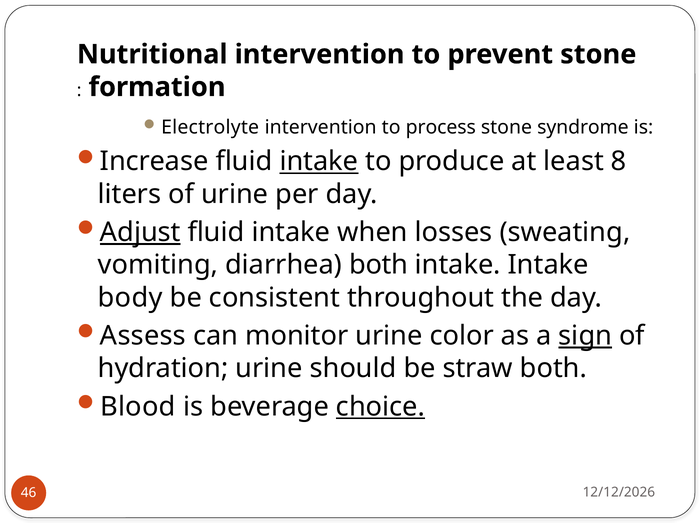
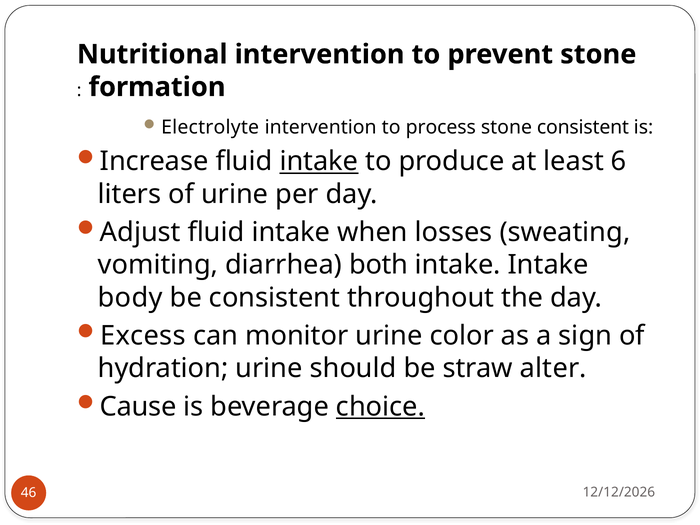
stone syndrome: syndrome -> consistent (583, 127)
8: 8 -> 6 (619, 161)
Adjust underline: present -> none (140, 232)
Assess: Assess -> Excess (143, 336)
sign underline: present -> none (585, 336)
straw both: both -> alter (553, 368)
Blood: Blood -> Cause (138, 407)
